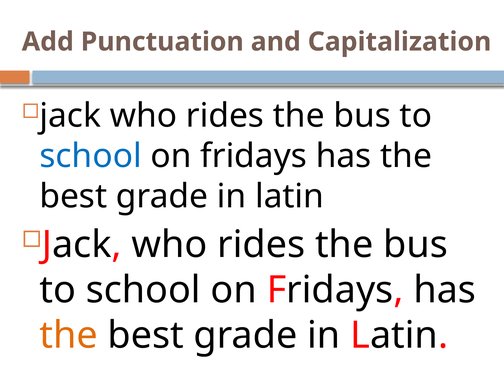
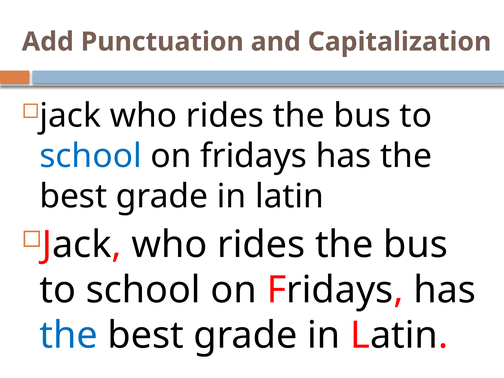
the colour: orange -> blue (69, 335)
